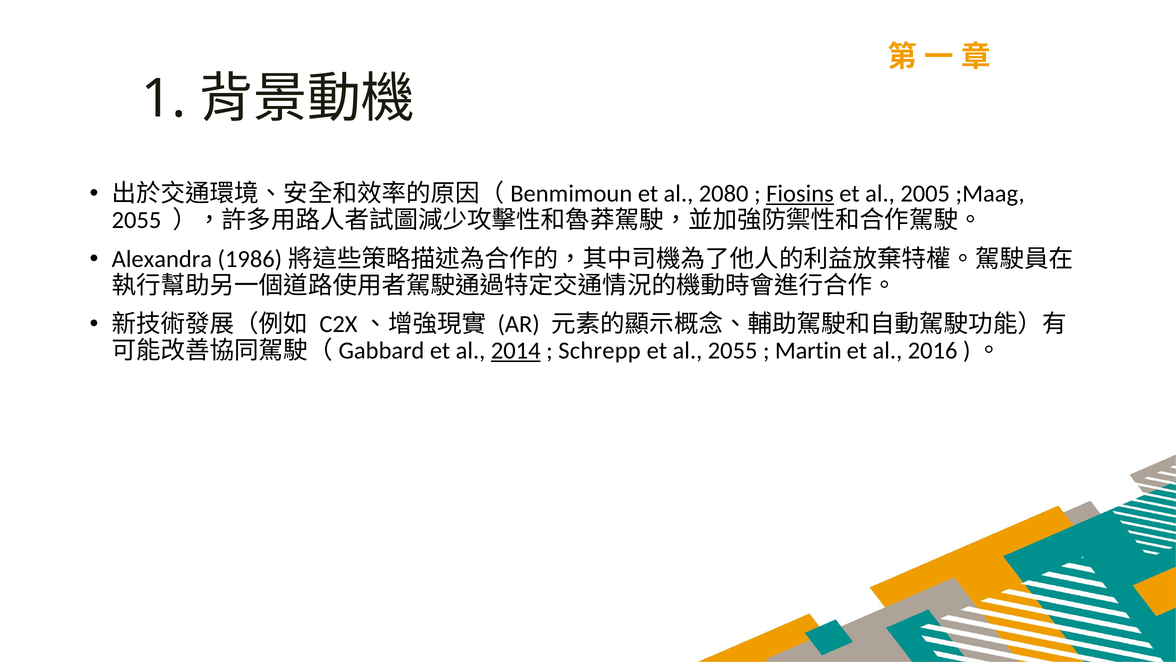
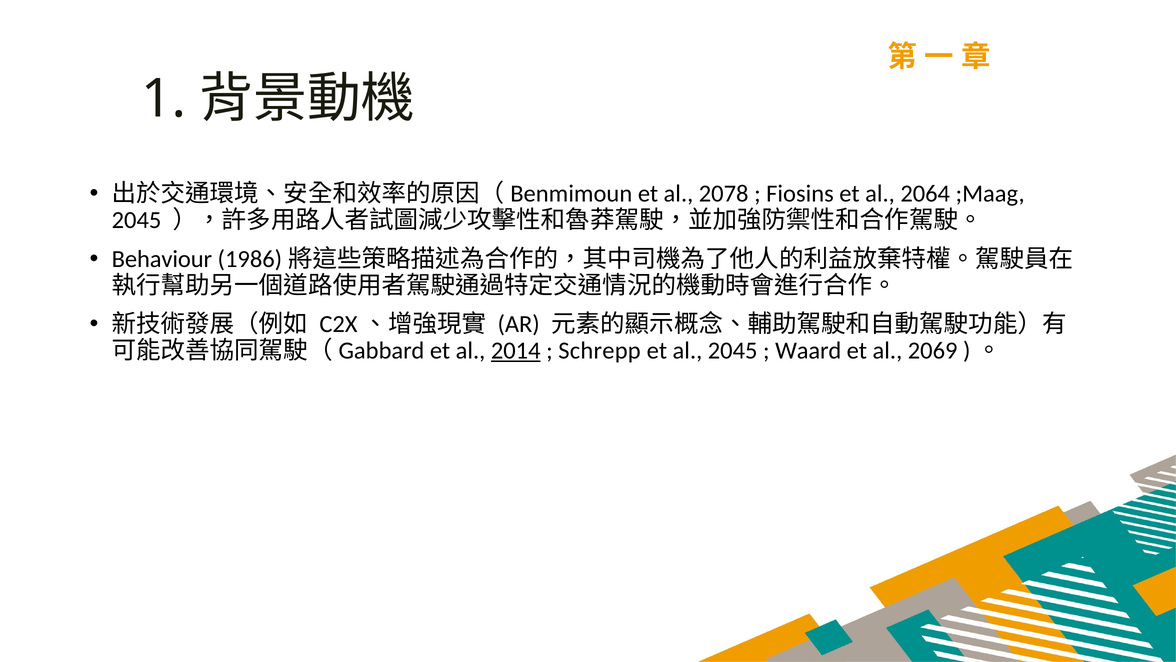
2080: 2080 -> 2078 (724, 194)
Fiosins underline: present -> none (800, 194)
2005: 2005 -> 2064 (925, 194)
2055: 2055 -> 2045 (137, 220)
Alexandra: Alexandra -> Behaviour (162, 259)
al 2055: 2055 -> 2045 (733, 351)
Martin: Martin -> Waard (808, 351)
2016: 2016 -> 2069 (933, 351)
